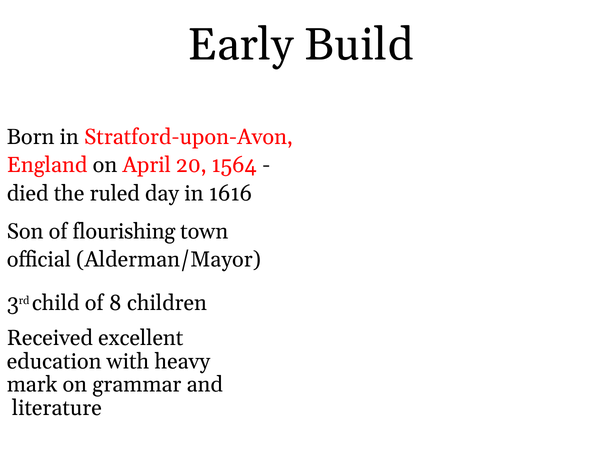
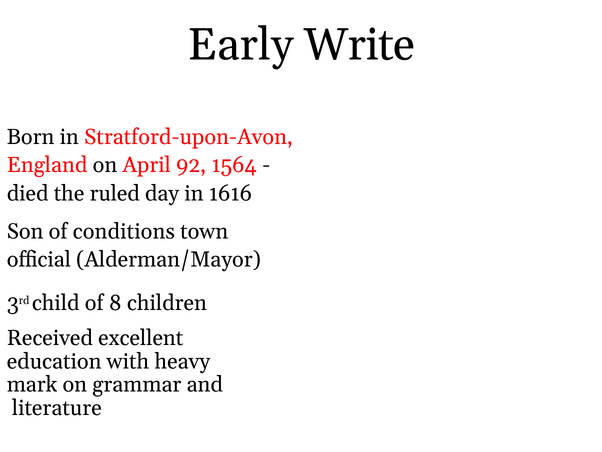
Build: Build -> Write (360, 45)
20: 20 -> 92 (191, 165)
flourishing: flourishing -> conditions (124, 231)
